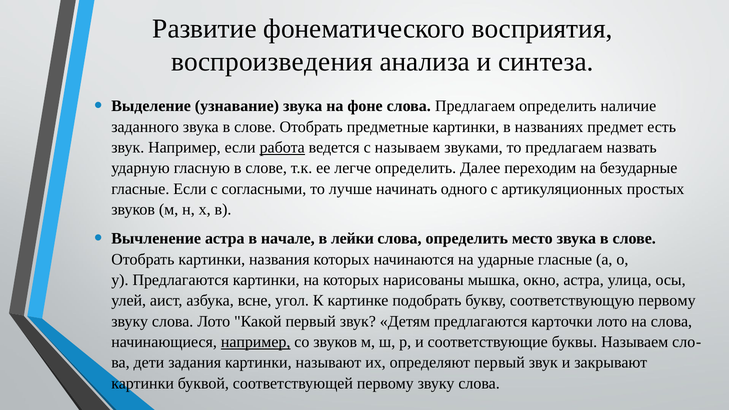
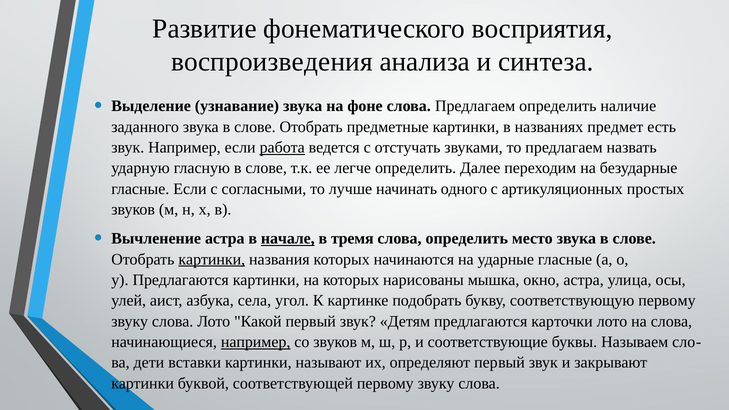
с называем: называем -> отстучать (408, 148)
начале underline: none -> present (288, 239)
лейки: лейки -> тремя (352, 239)
картинки underline: none -> present (212, 259)
всне: всне -> села (254, 301)
задания: задания -> вставки (195, 363)
